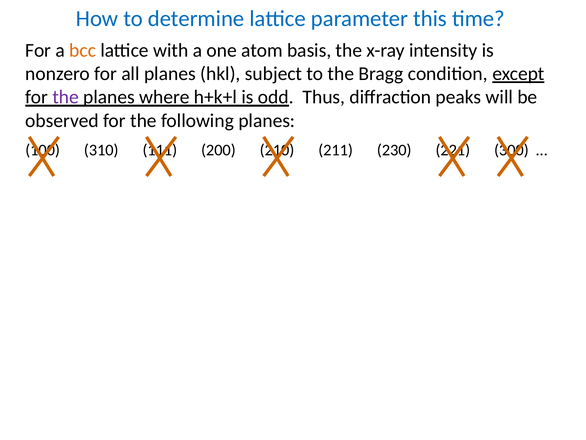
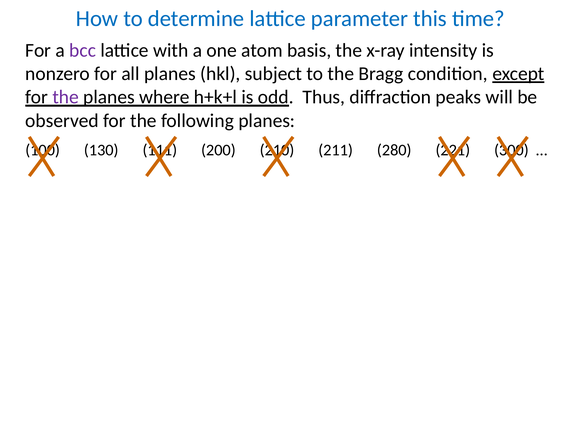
bcc colour: orange -> purple (83, 50)
310: 310 -> 130 (101, 150)
230: 230 -> 280 (394, 150)
